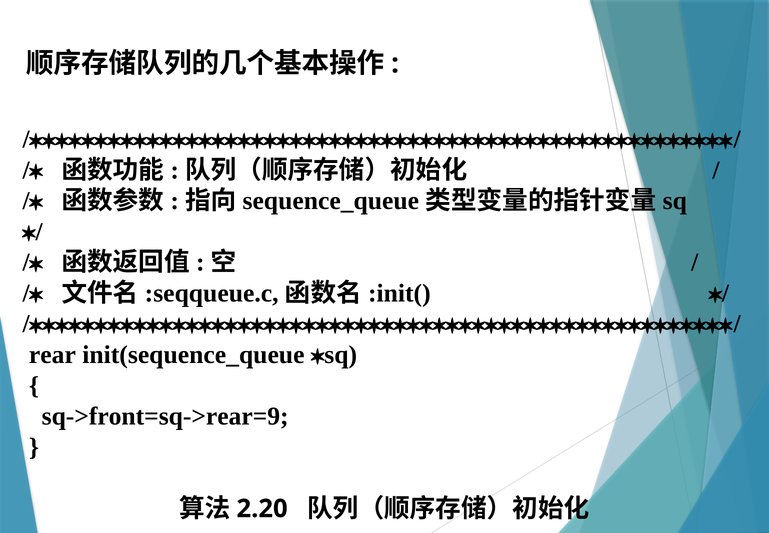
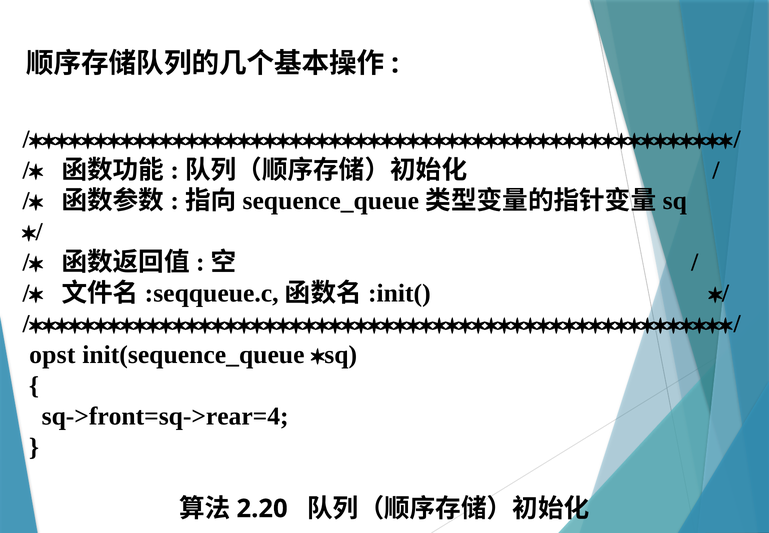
rear: rear -> opst (52, 354)
sq->front=sq->rear=9: sq->front=sq->rear=9 -> sq->front=sq->rear=4 (165, 416)
